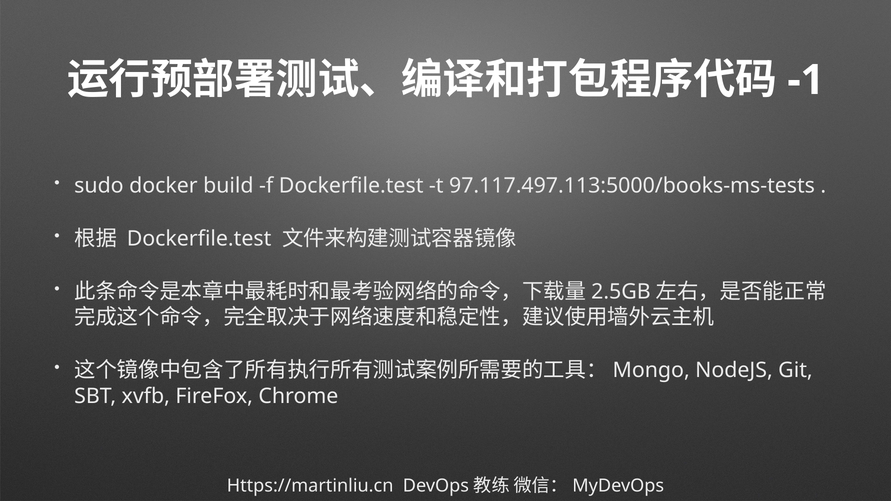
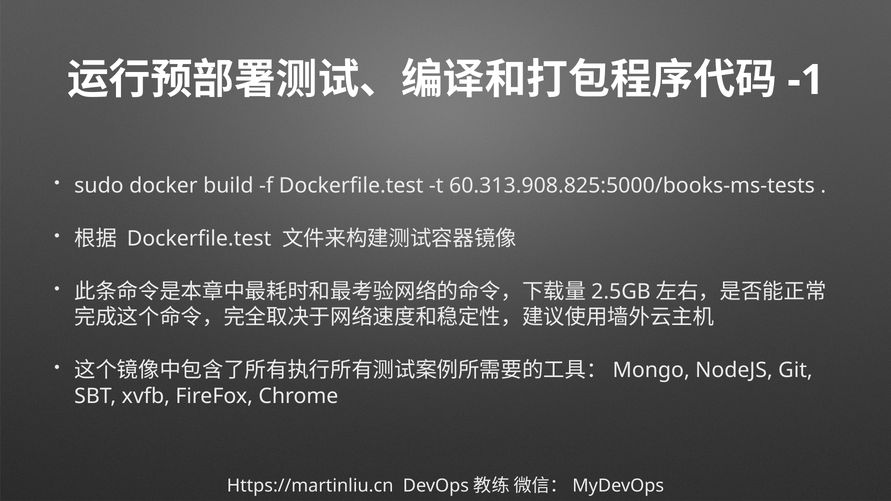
97.117.497.113:5000/books-ms-tests: 97.117.497.113:5000/books-ms-tests -> 60.313.908.825:5000/books-ms-tests (632, 186)
